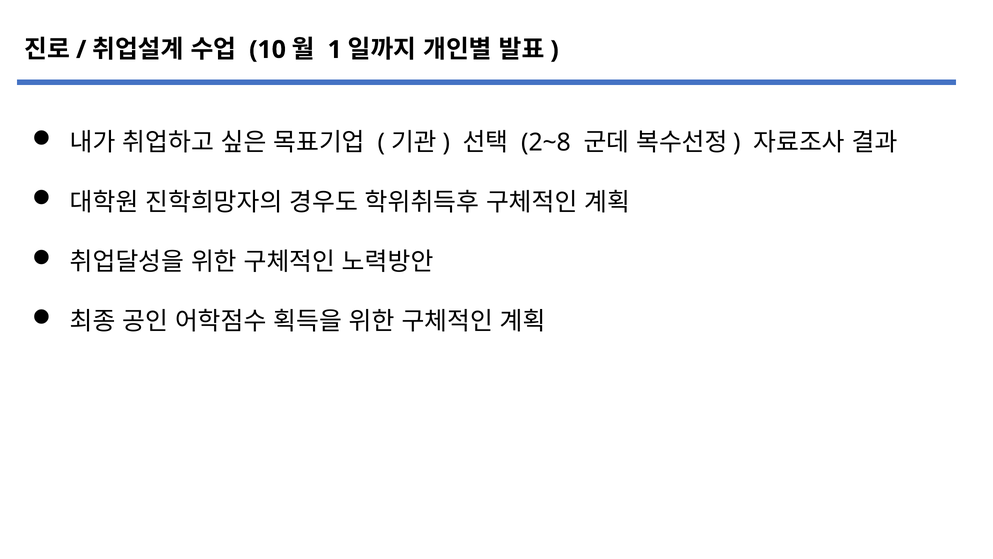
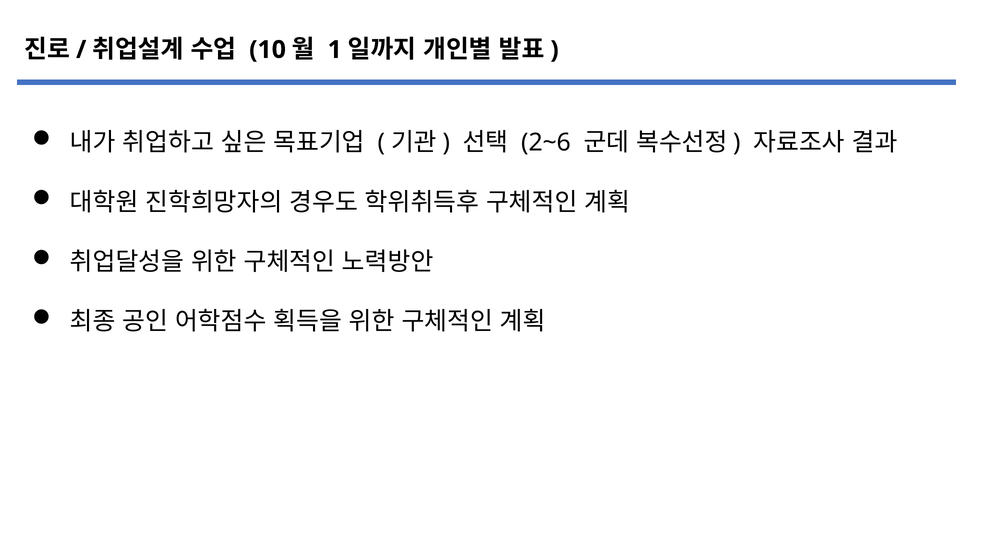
2~8: 2~8 -> 2~6 (546, 143)
